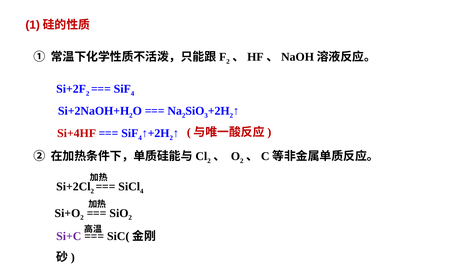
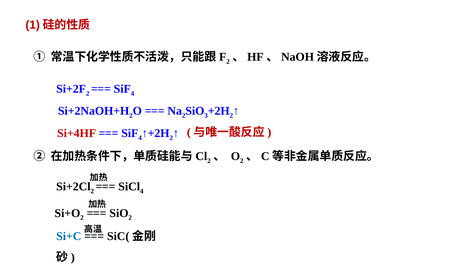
Si+C colour: purple -> blue (69, 236)
